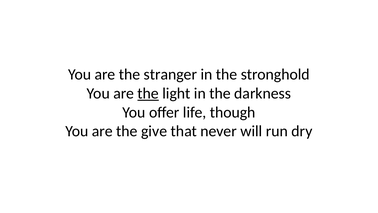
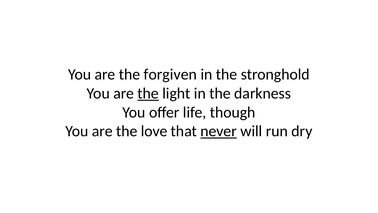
stranger: stranger -> forgiven (170, 74)
give: give -> love (154, 131)
never underline: none -> present (219, 131)
